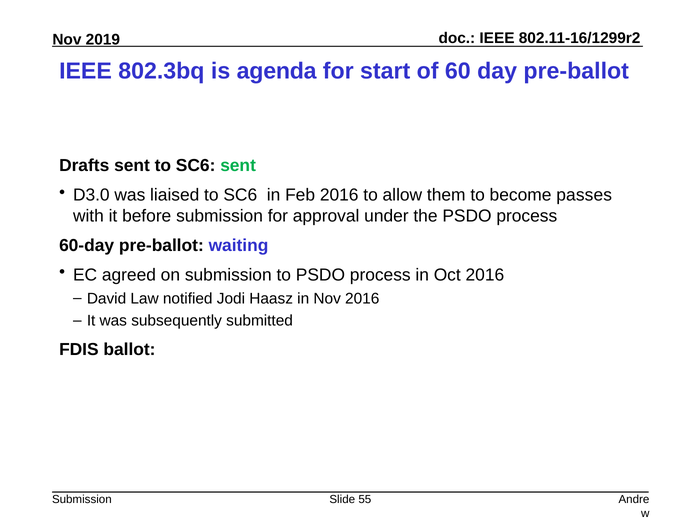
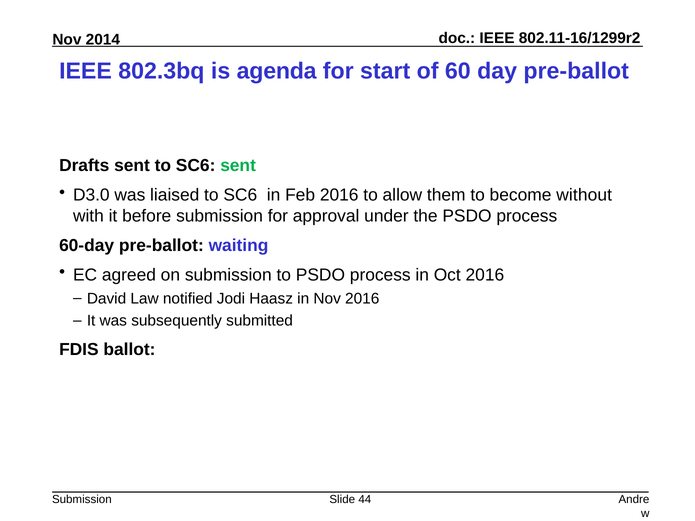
2019: 2019 -> 2014 (103, 39)
passes: passes -> without (584, 195)
55: 55 -> 44 (365, 500)
